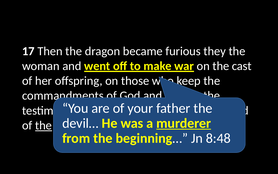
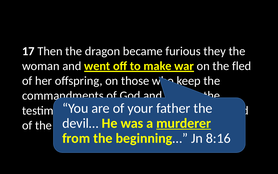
cast: cast -> fled (242, 66)
the underline: present -> none (44, 125)
8:48: 8:48 -> 8:16 (218, 138)
